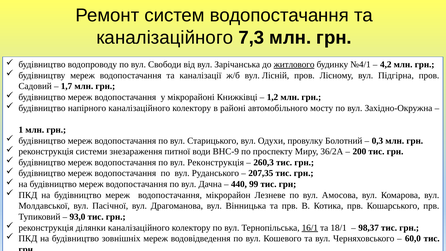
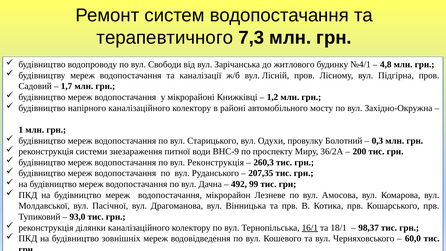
каналізаційного: каналізаційного -> терапевтичного (165, 38)
житлового underline: present -> none (294, 64)
4,2: 4,2 -> 4,8 (386, 64)
440: 440 -> 492 (239, 184)
